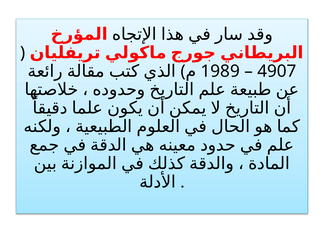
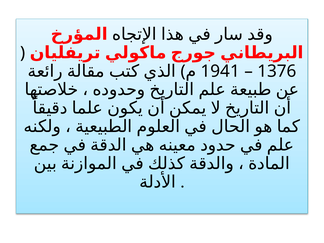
1989: 1989 -> 1941 (220, 71)
4907: 4907 -> 1376 (277, 71)
